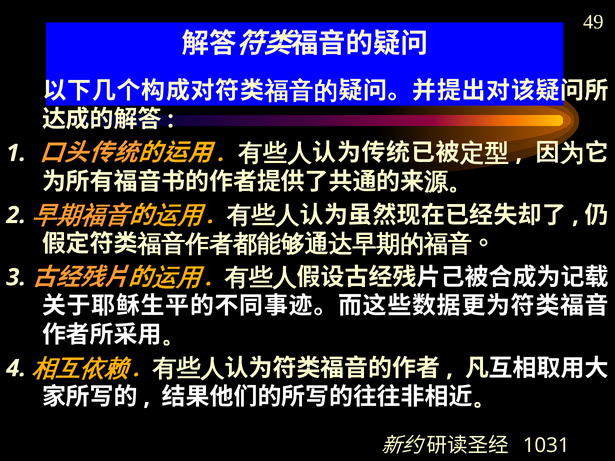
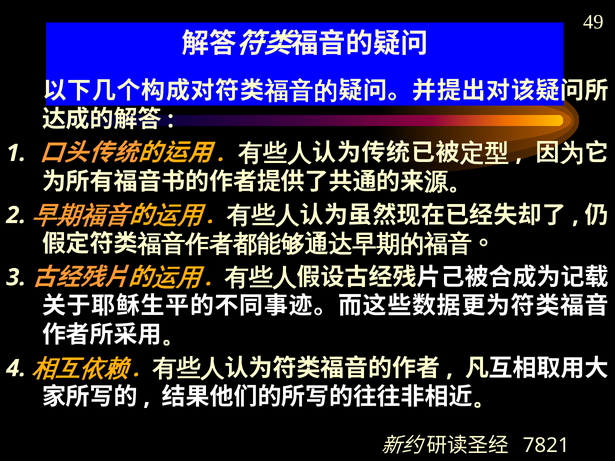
1031: 1031 -> 7821 (546, 446)
